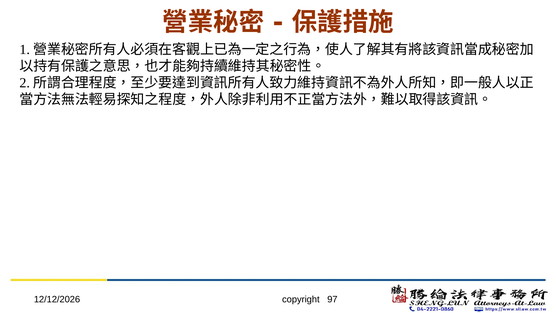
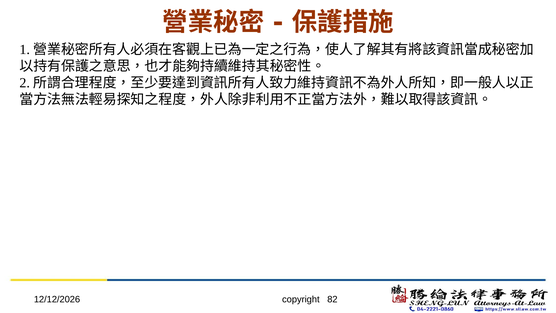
97: 97 -> 82 (332, 299)
